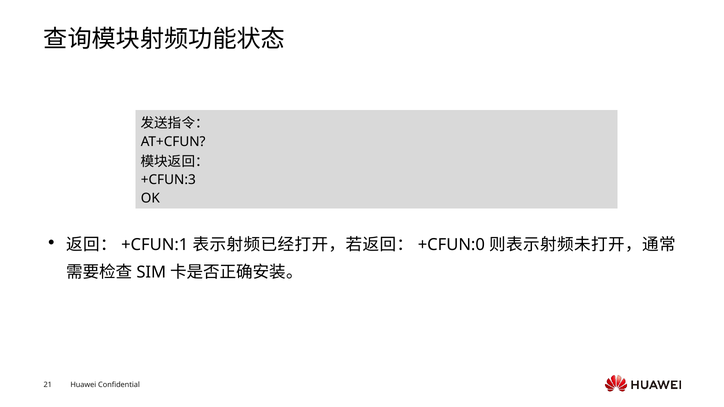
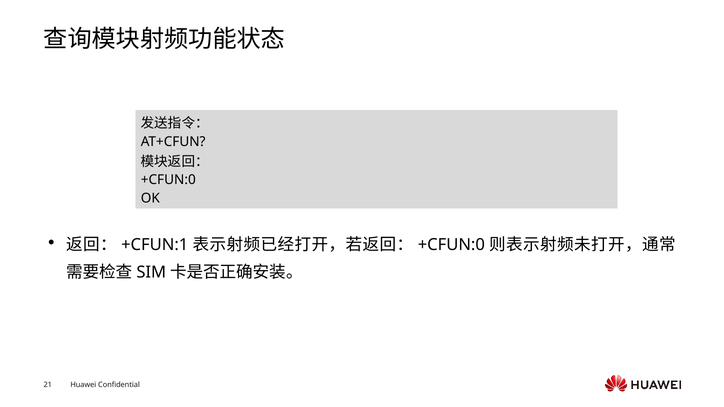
+CFUN:3: +CFUN:3 -> +CFUN:0 (168, 180)
